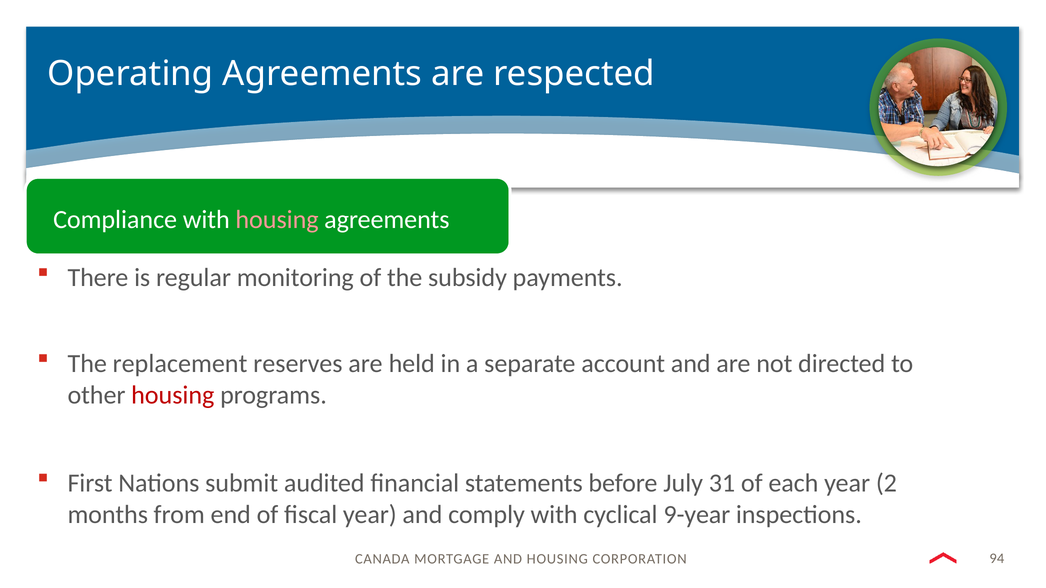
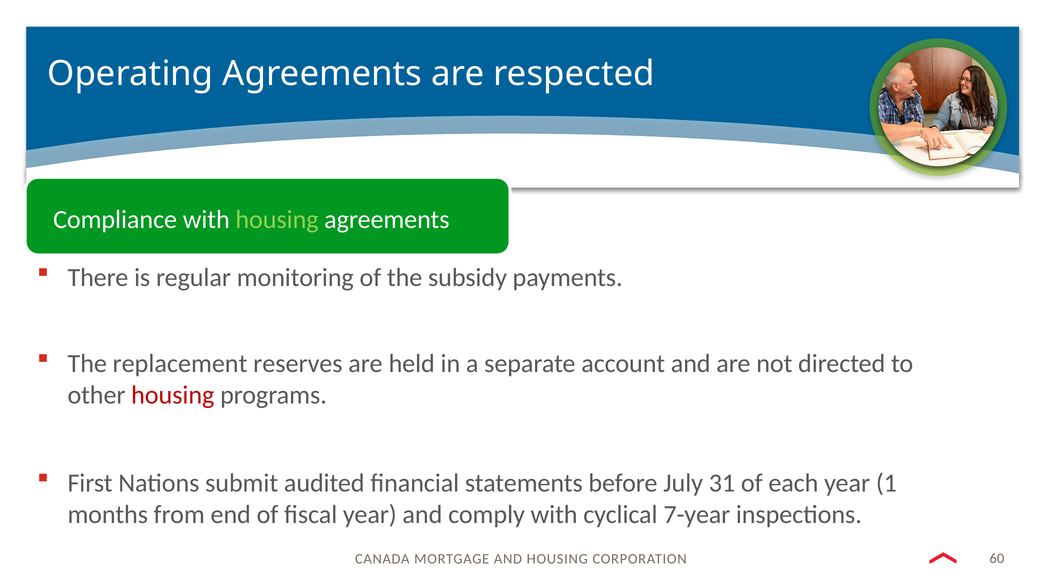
housing colour: pink -> light green (277, 220)
2: 2 -> 1 (886, 483)
9-year: 9-year -> 7-year (697, 515)
94: 94 -> 60 (997, 559)
